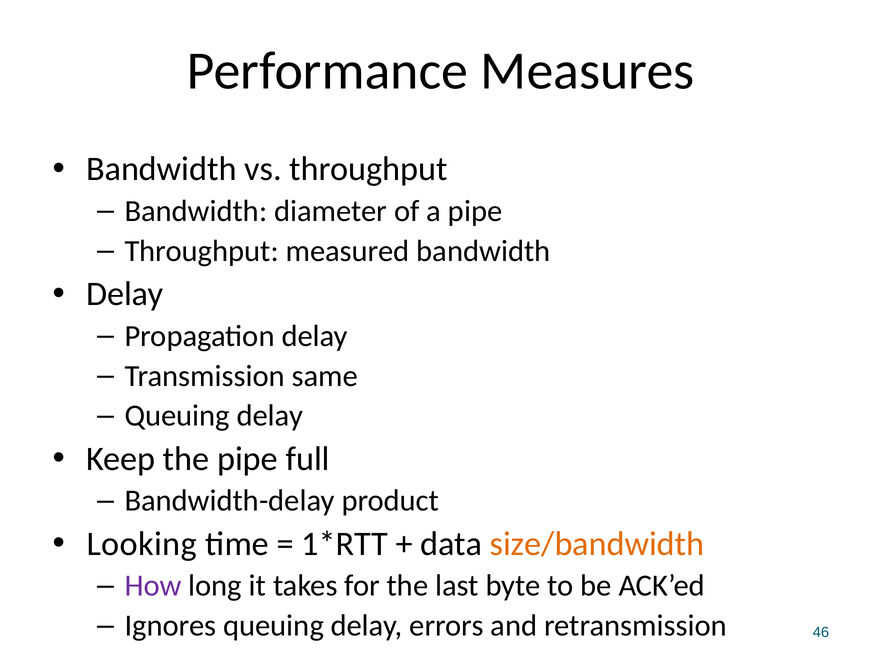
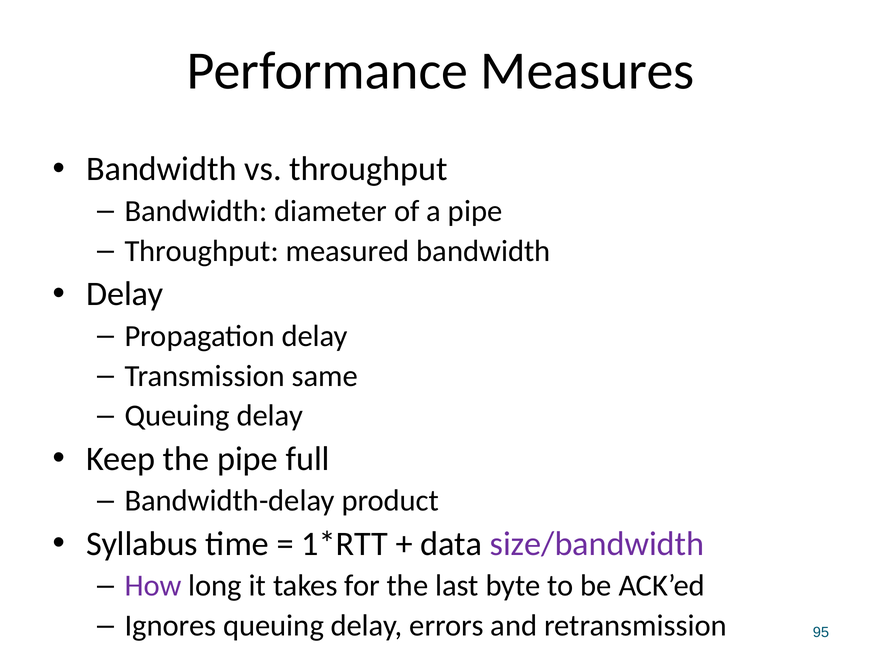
Looking: Looking -> Syllabus (142, 543)
size/bandwidth colour: orange -> purple (597, 543)
46: 46 -> 95 (821, 632)
